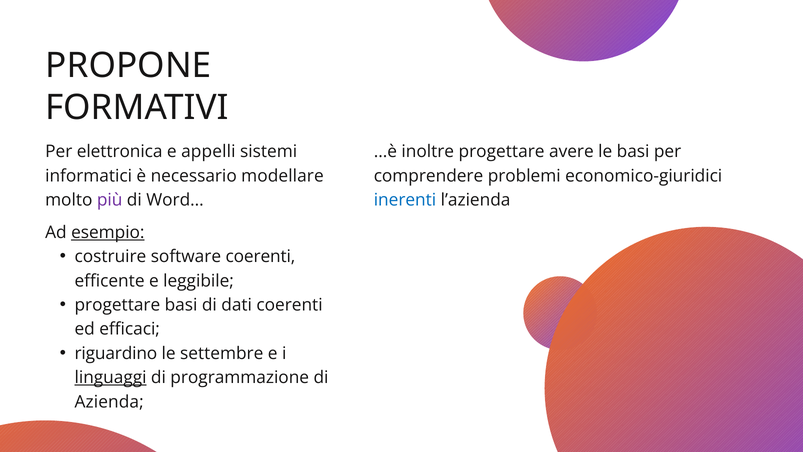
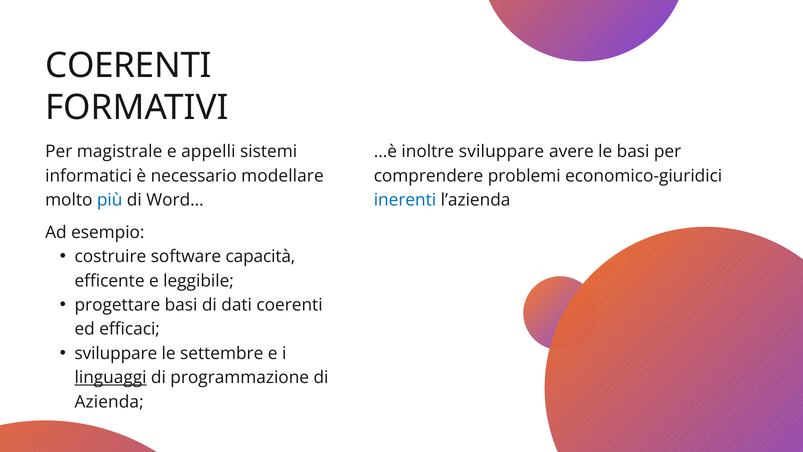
PROPONE: PROPONE -> COERENTI (128, 66)
elettronica: elettronica -> magistrale (120, 152)
inoltre progettare: progettare -> sviluppare (501, 152)
più colour: purple -> blue (110, 200)
esempio underline: present -> none (108, 232)
software coerenti: coerenti -> capacità (260, 256)
riguardino: riguardino -> sviluppare (116, 353)
